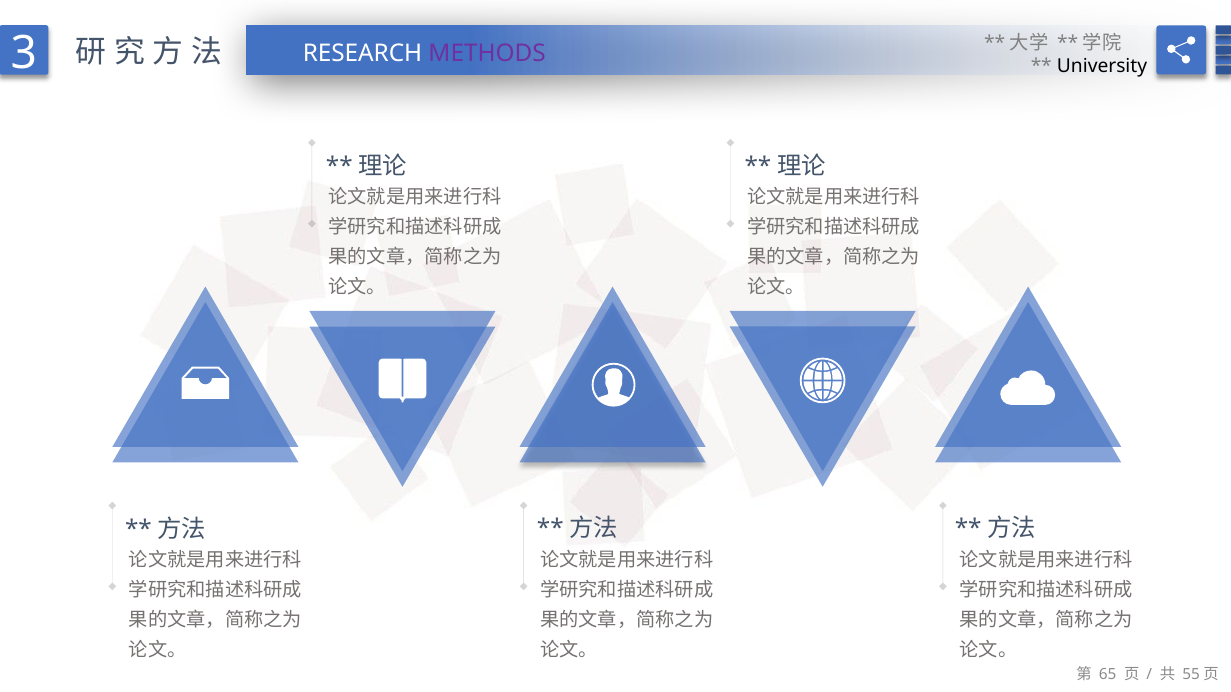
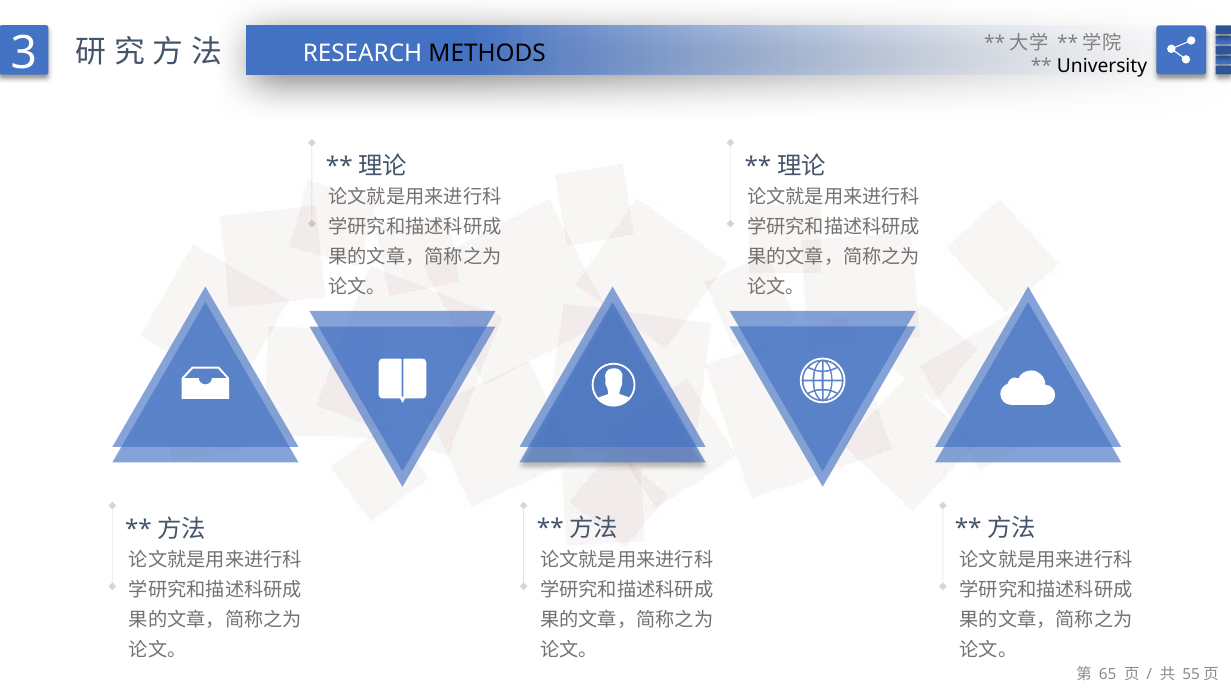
METHODS colour: purple -> black (487, 54)
